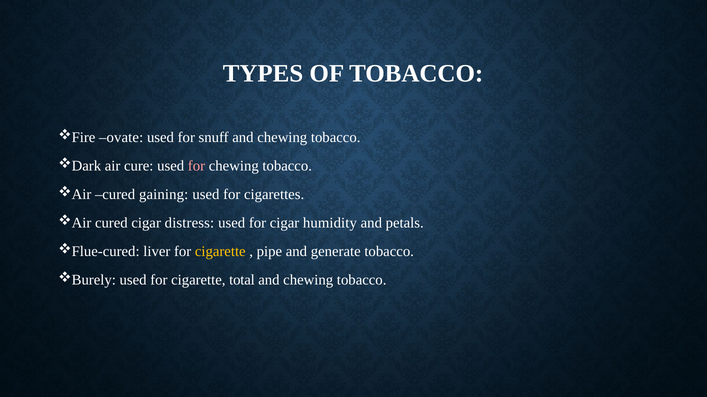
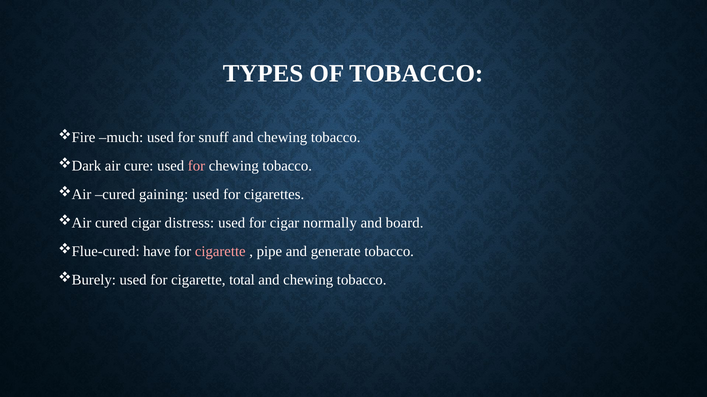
ovate: ovate -> much (121, 138)
humidity: humidity -> normally (330, 223)
petals: petals -> board (405, 223)
liver: liver -> have (157, 252)
cigarette colour: yellow -> pink (220, 252)
